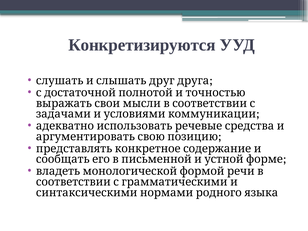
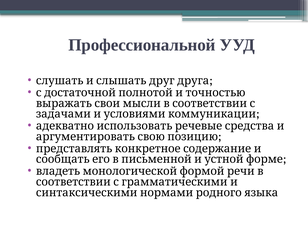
Конкретизируются: Конкретизируются -> Профессиональной (142, 45)
